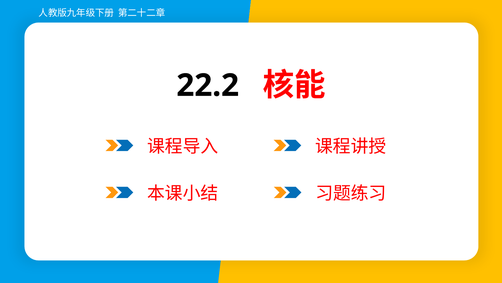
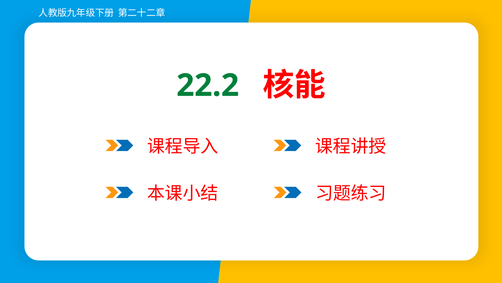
22.2 colour: black -> green (208, 85)
